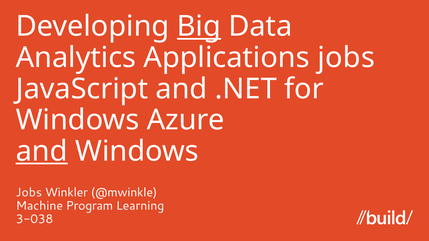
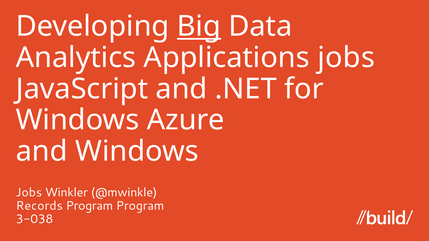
and underline: present -> none (42, 151)
Machine: Machine -> Records (39, 206)
Program Learning: Learning -> Program (140, 206)
